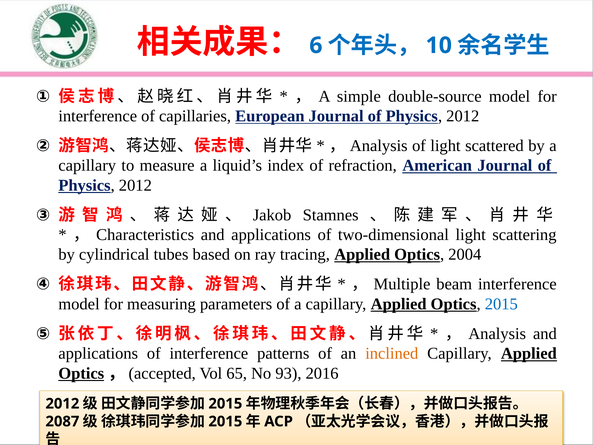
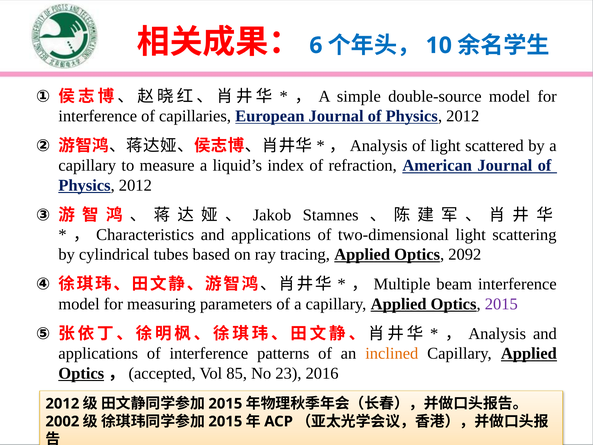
2004: 2004 -> 2092 (465, 254)
2015 colour: blue -> purple (501, 304)
65: 65 -> 85 (237, 373)
93: 93 -> 23 (288, 373)
2087: 2087 -> 2002 (62, 421)
